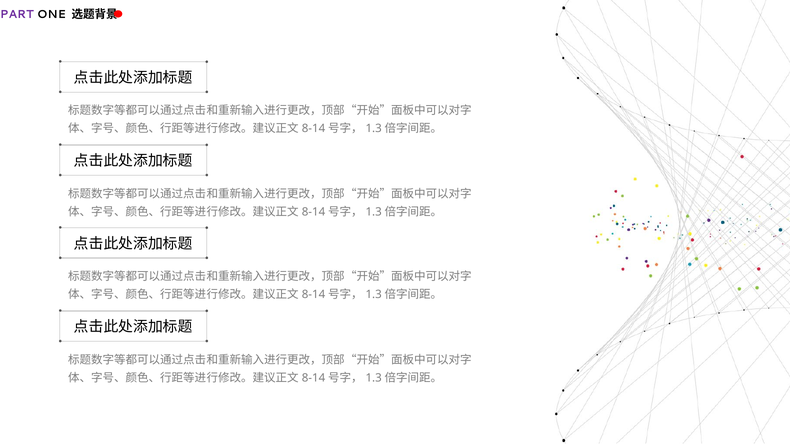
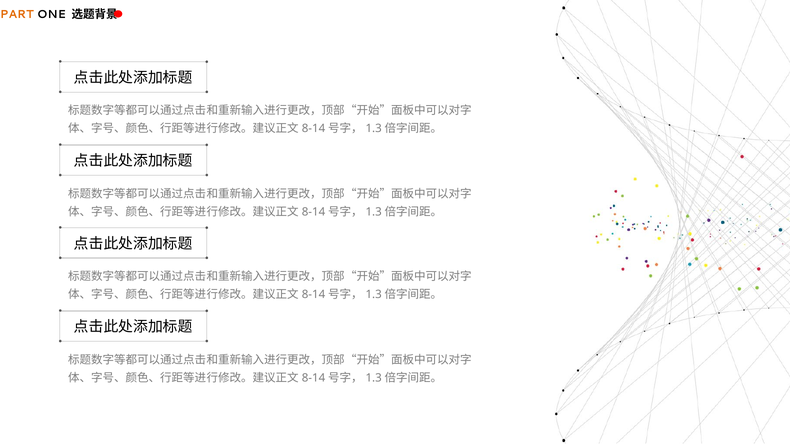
PART colour: purple -> orange (17, 15)
